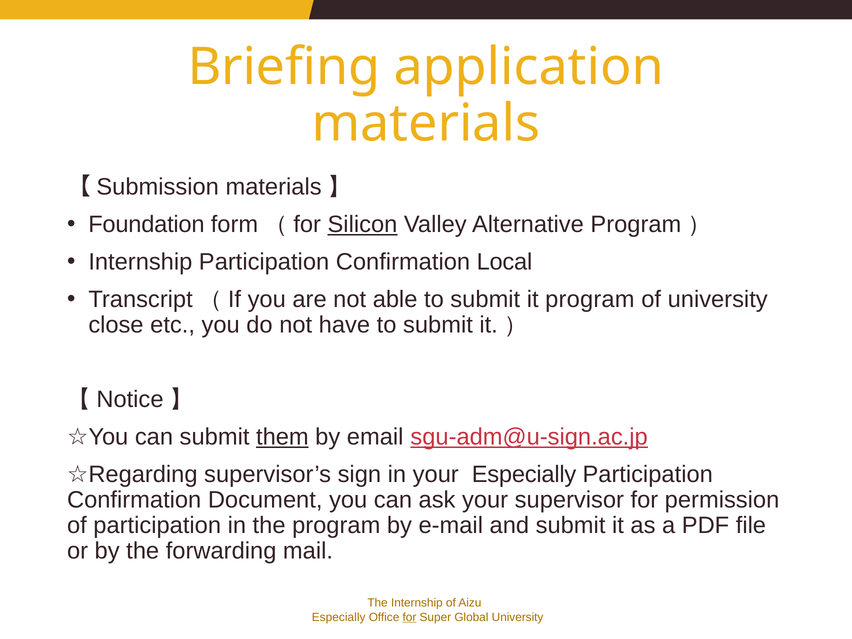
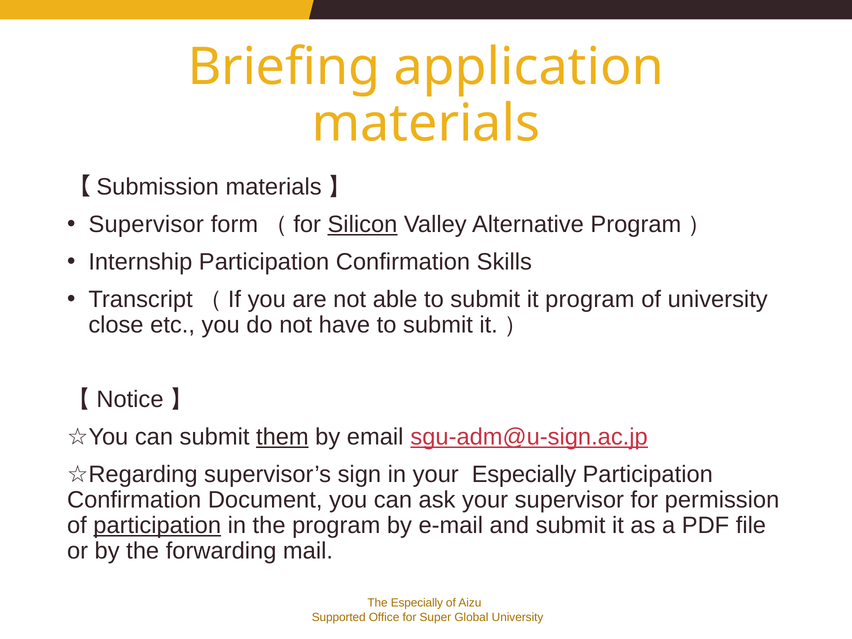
Foundation: Foundation -> Supervisor (146, 224)
Local: Local -> Skills (504, 262)
participation underline: none -> present (157, 525)
The Internship: Internship -> Especially (417, 603)
Especially: Especially -> Supported (339, 617)
for underline: present -> none (409, 617)
